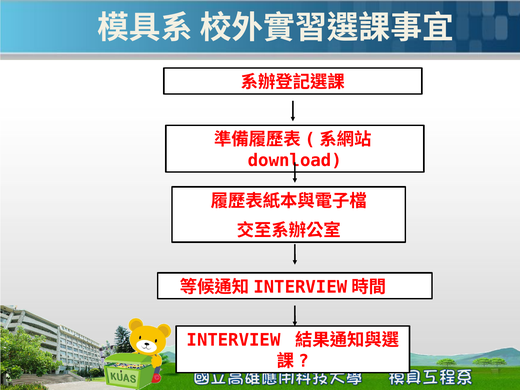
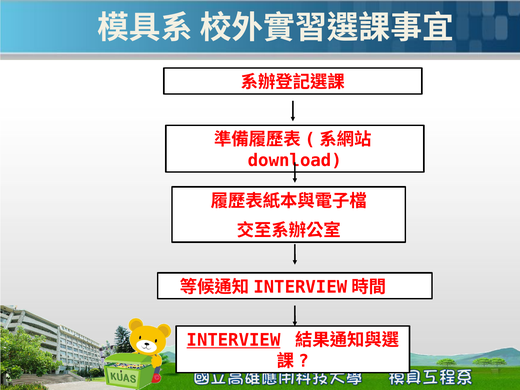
INTERVIEW underline: none -> present (234, 340)
